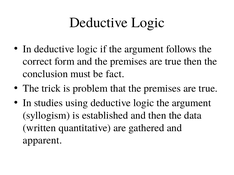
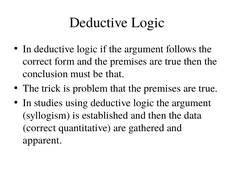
be fact: fact -> that (115, 74)
written: written -> correct (39, 128)
